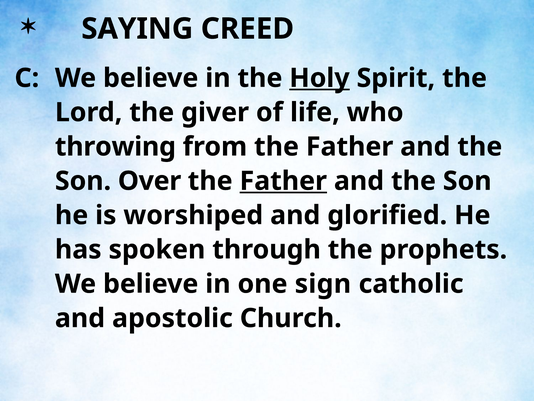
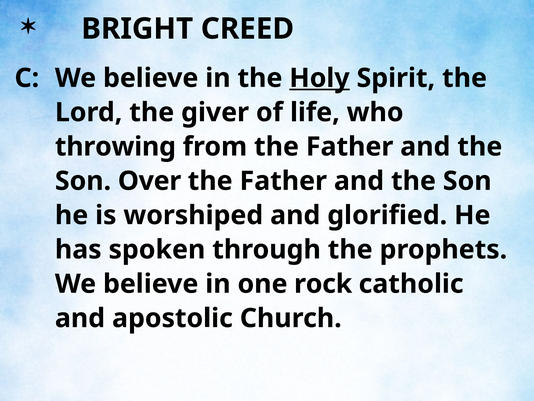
SAYING: SAYING -> BRIGHT (137, 29)
Father underline: present -> none (283, 181)
sign: sign -> rock (323, 284)
